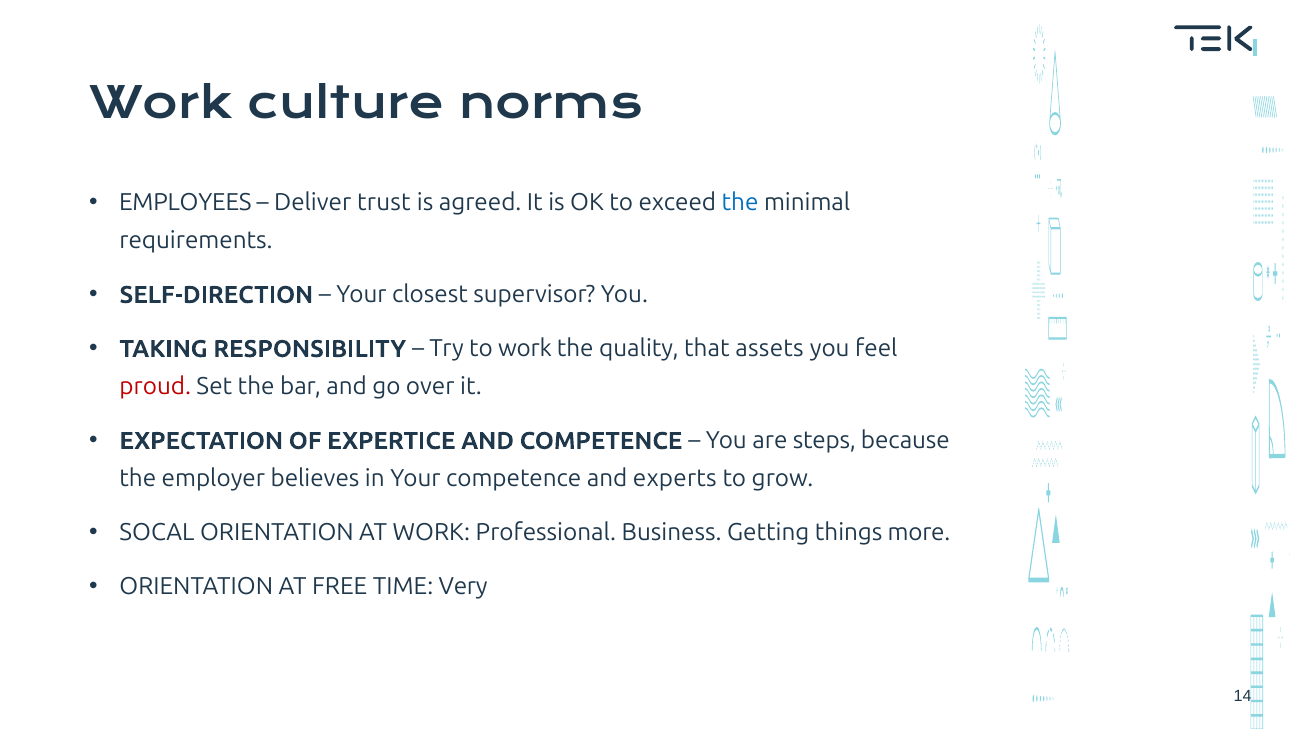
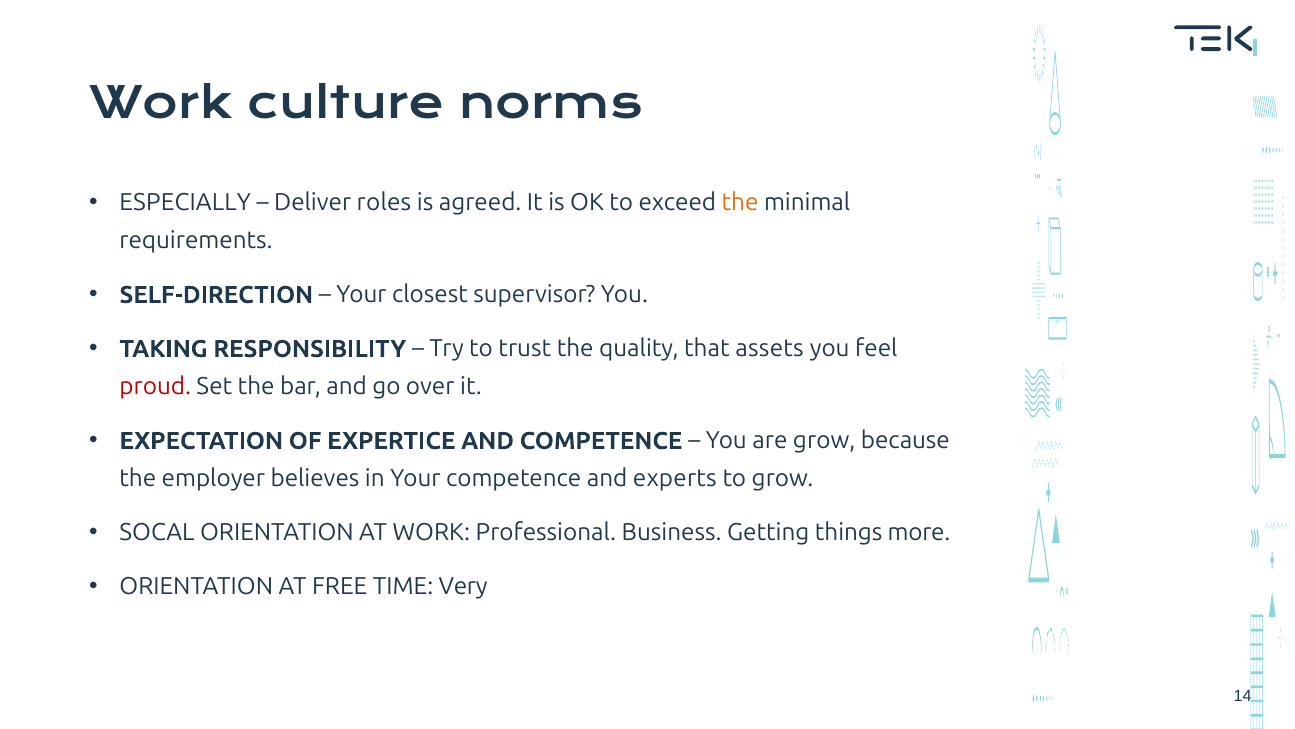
EMPLOYEES: EMPLOYEES -> ESPECIALLY (185, 203)
trust: trust -> roles (384, 203)
the colour: blue -> orange (740, 203)
to work: work -> trust (525, 349)
are steps: steps -> grow (824, 441)
